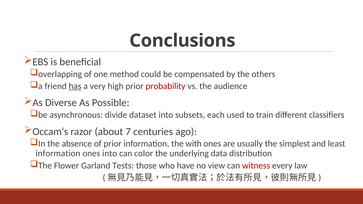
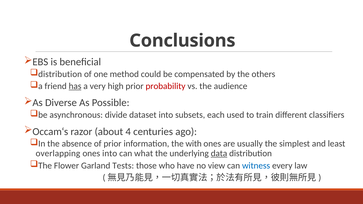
overlapping: overlapping -> distribution (60, 74)
7: 7 -> 4 (128, 132)
information: information -> overlapping (58, 154)
color: color -> what (144, 154)
data underline: none -> present (219, 154)
witness colour: red -> blue (256, 166)
